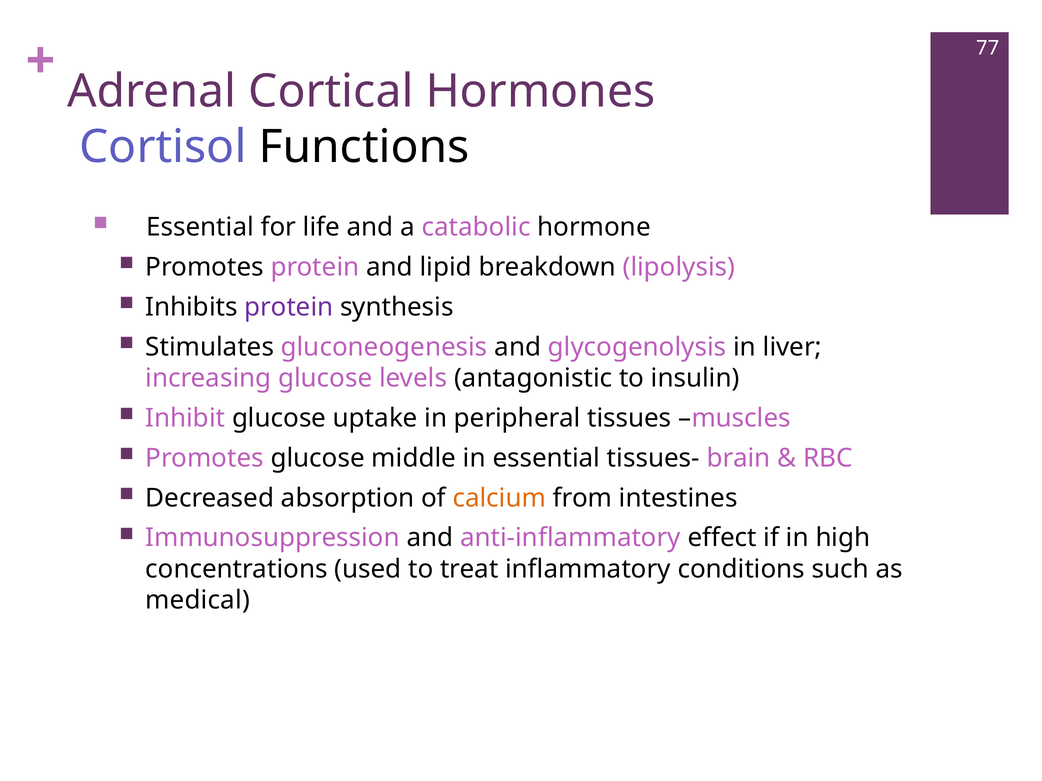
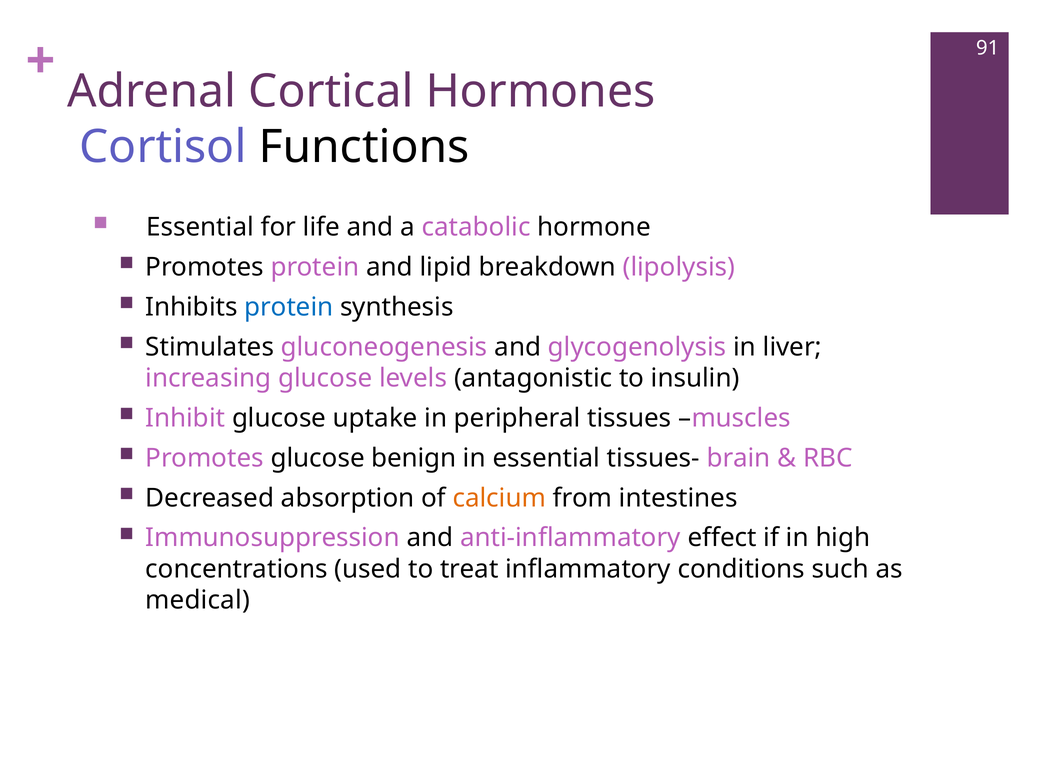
77: 77 -> 91 (988, 48)
protein colour: purple -> blue (289, 307)
middle: middle -> benign (414, 458)
